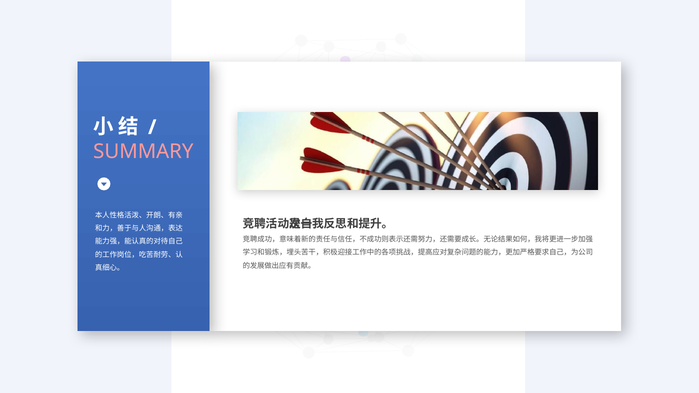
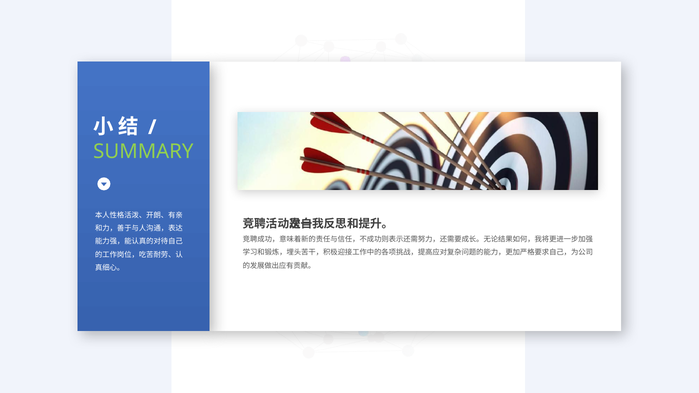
SUMMARY colour: pink -> light green (143, 152)
